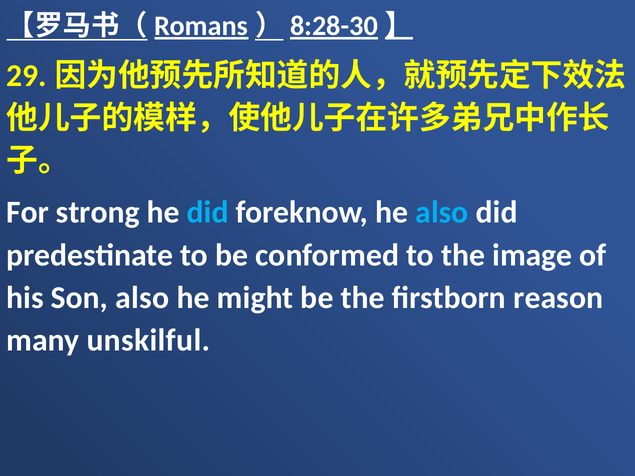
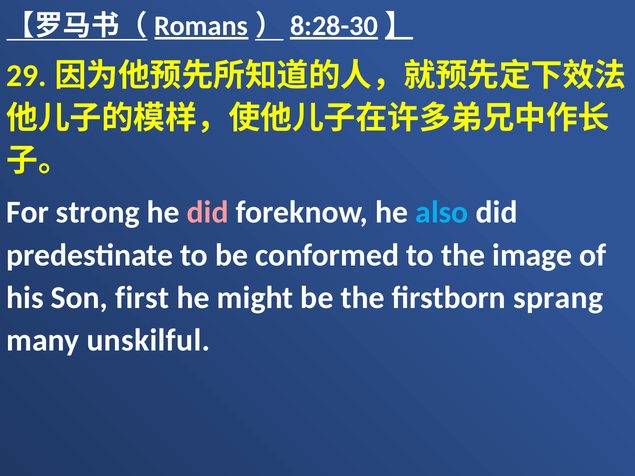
did colour: light blue -> pink (208, 213)
Son also: also -> first (142, 298)
reason: reason -> sprang (558, 298)
